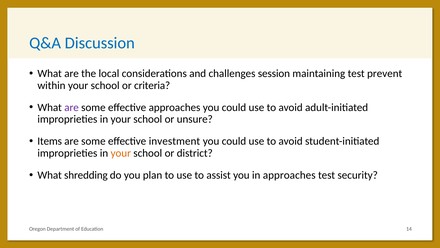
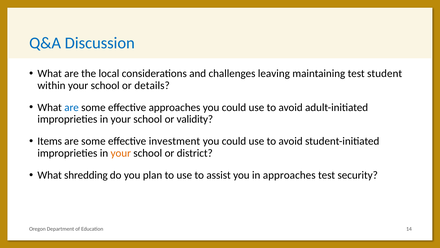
session: session -> leaving (274, 73)
prevent: prevent -> student (385, 73)
criteria: criteria -> details (152, 85)
are colour: purple -> blue (72, 107)
unsure: unsure -> validity (195, 119)
